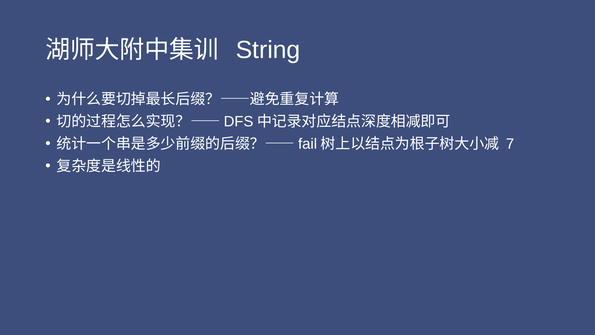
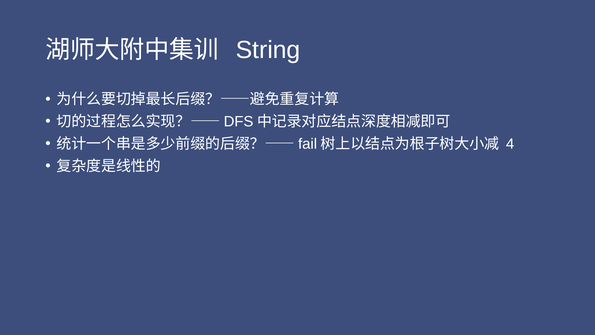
7: 7 -> 4 (510, 144)
